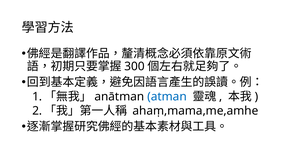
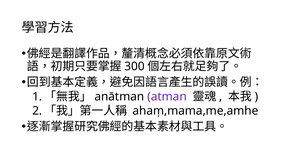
atman colour: blue -> purple (167, 96)
